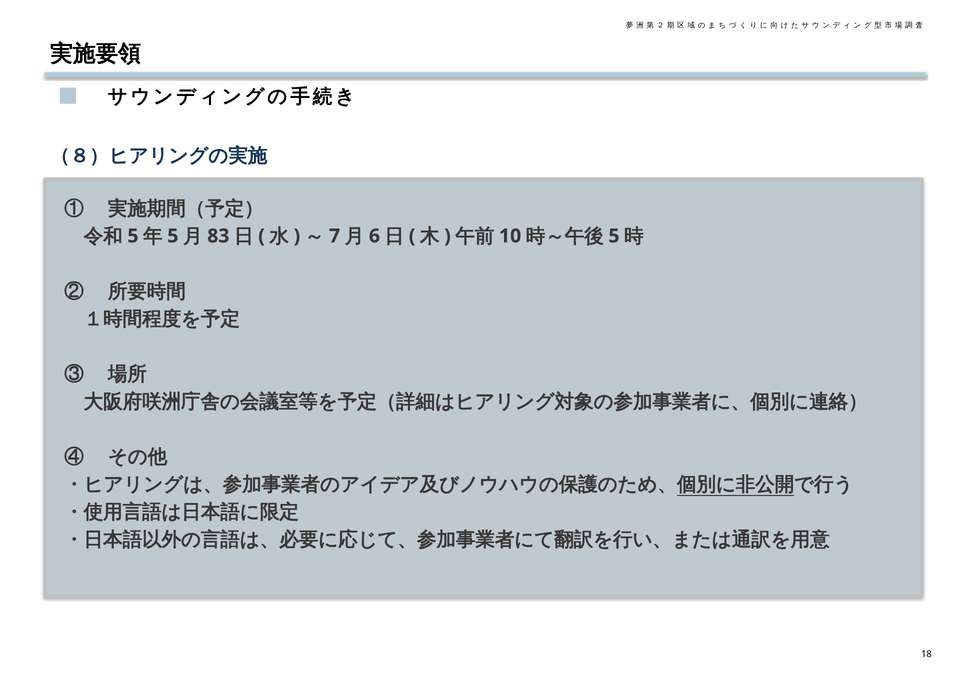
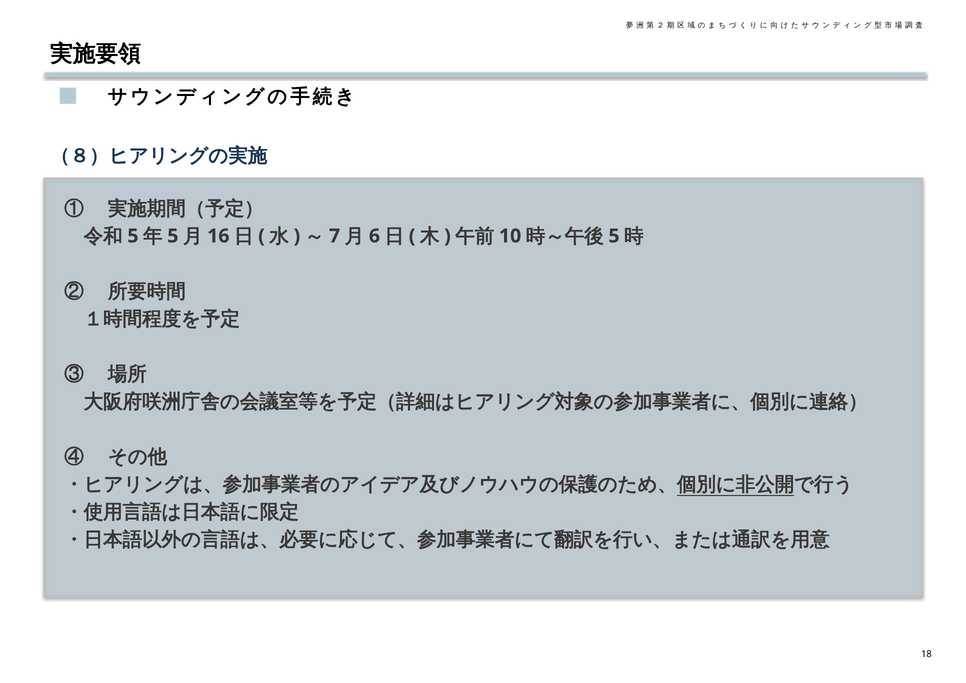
83: 83 -> 16 (218, 236)
